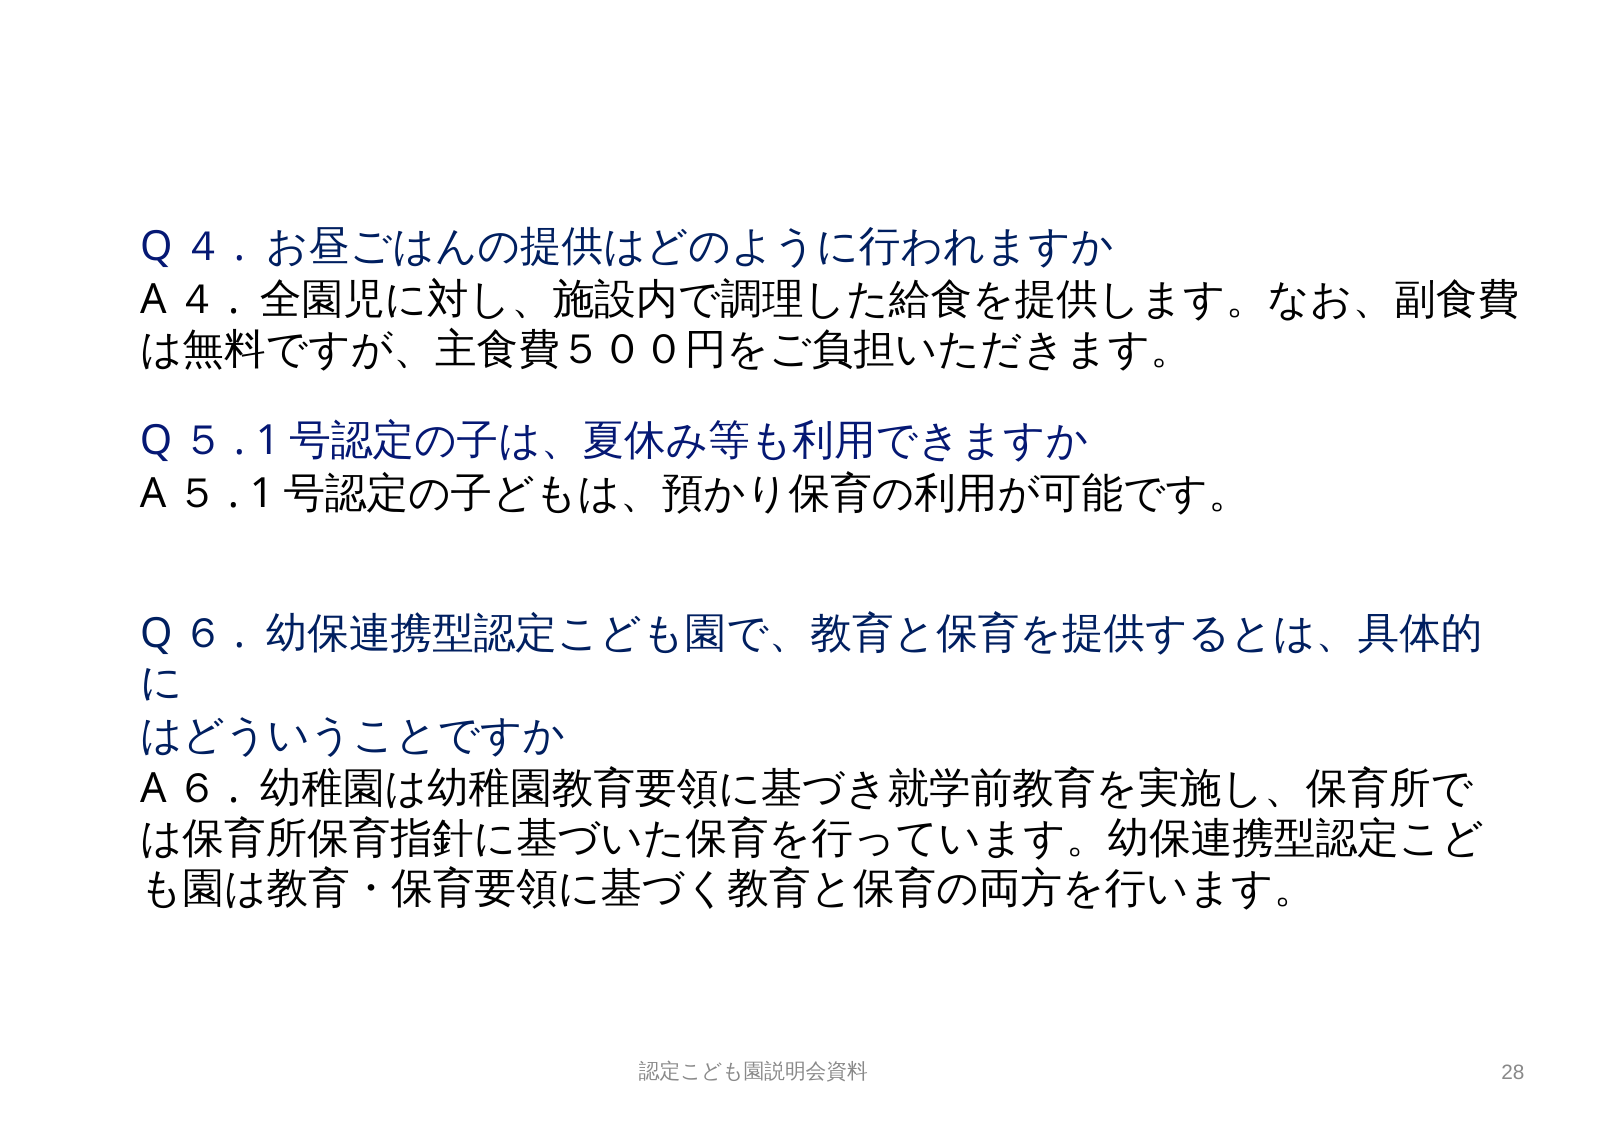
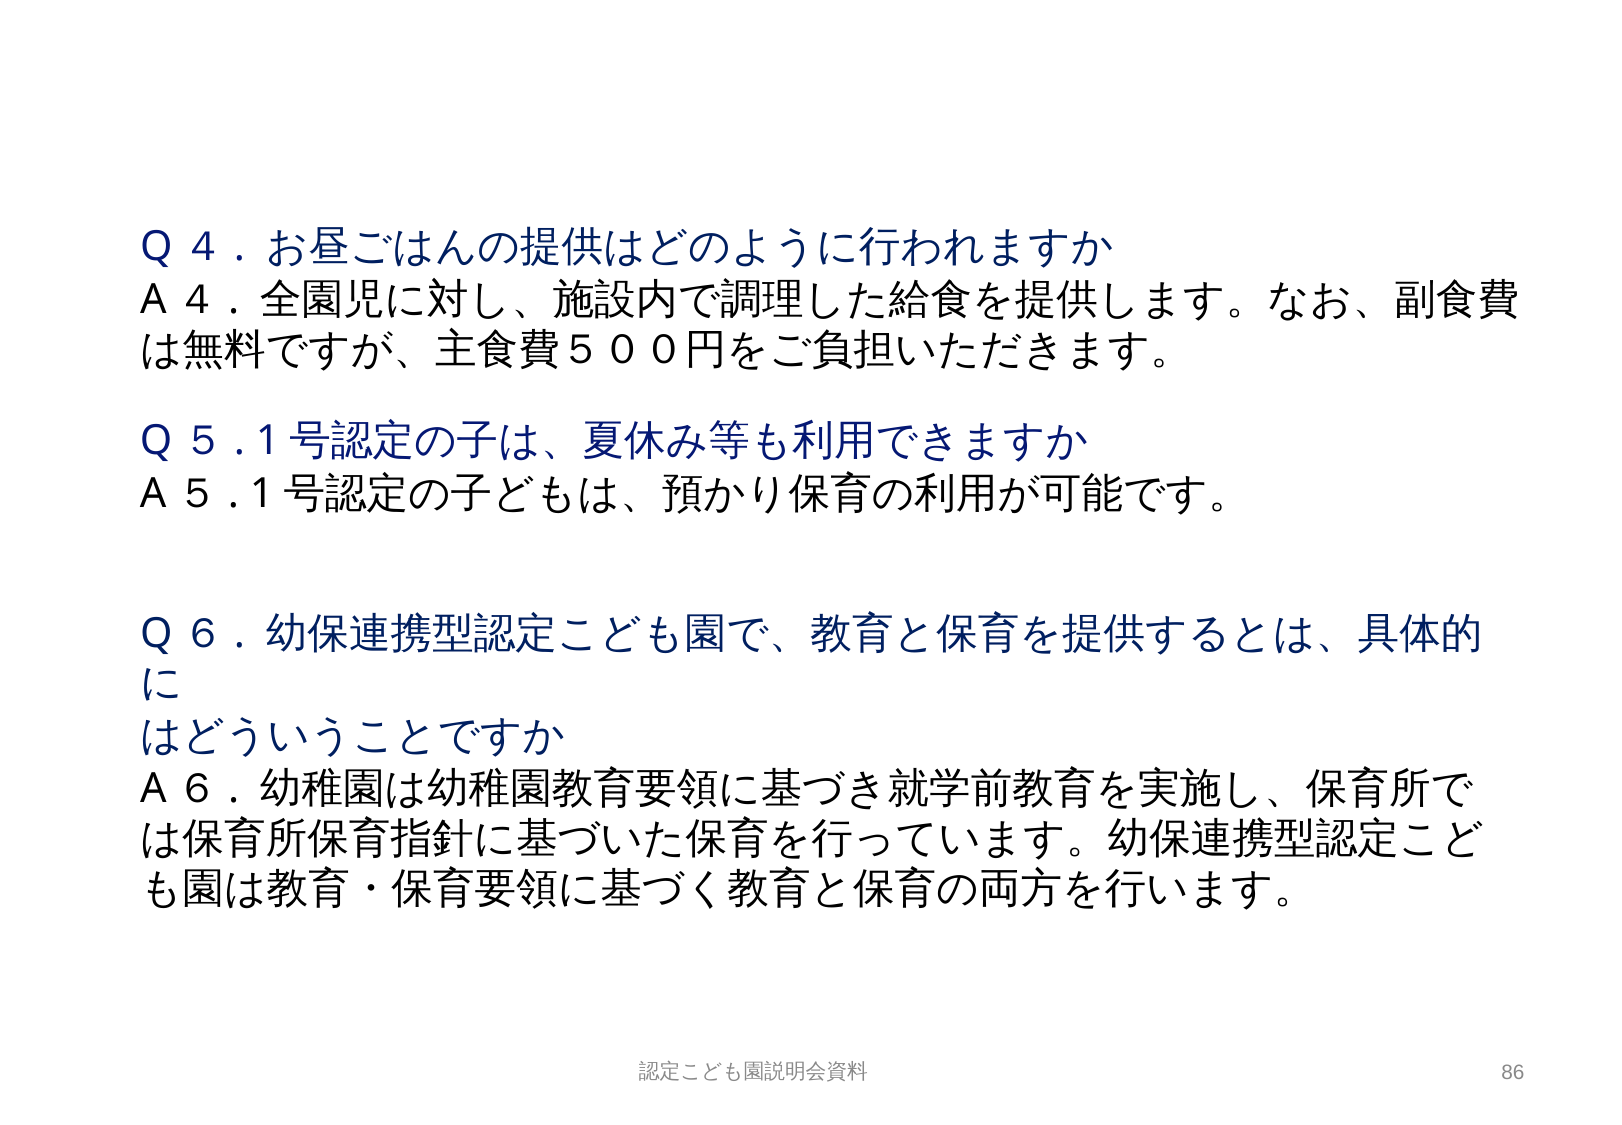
28: 28 -> 86 (1513, 1073)
